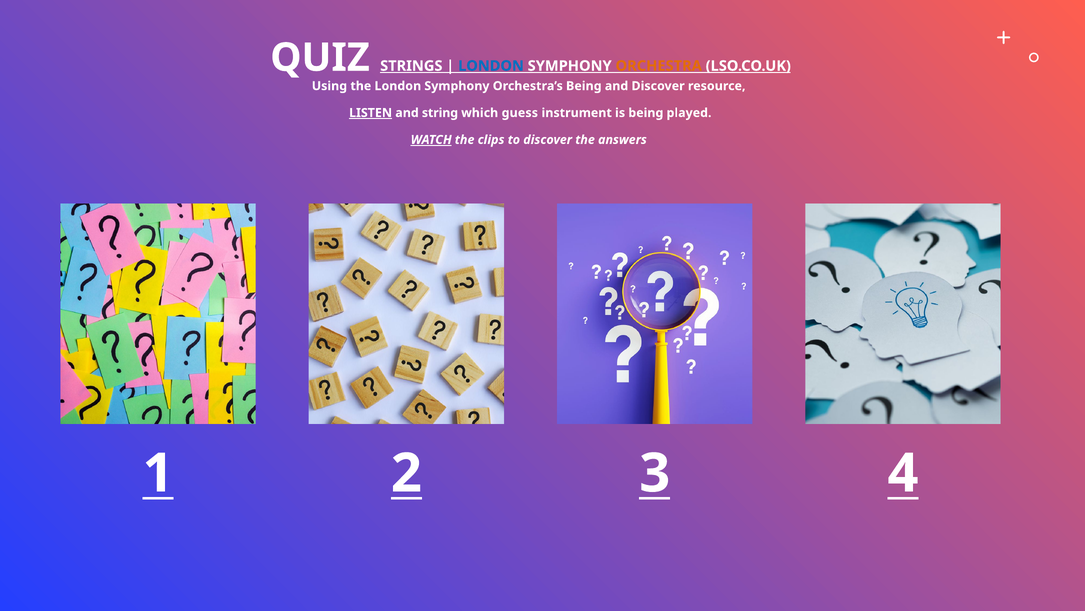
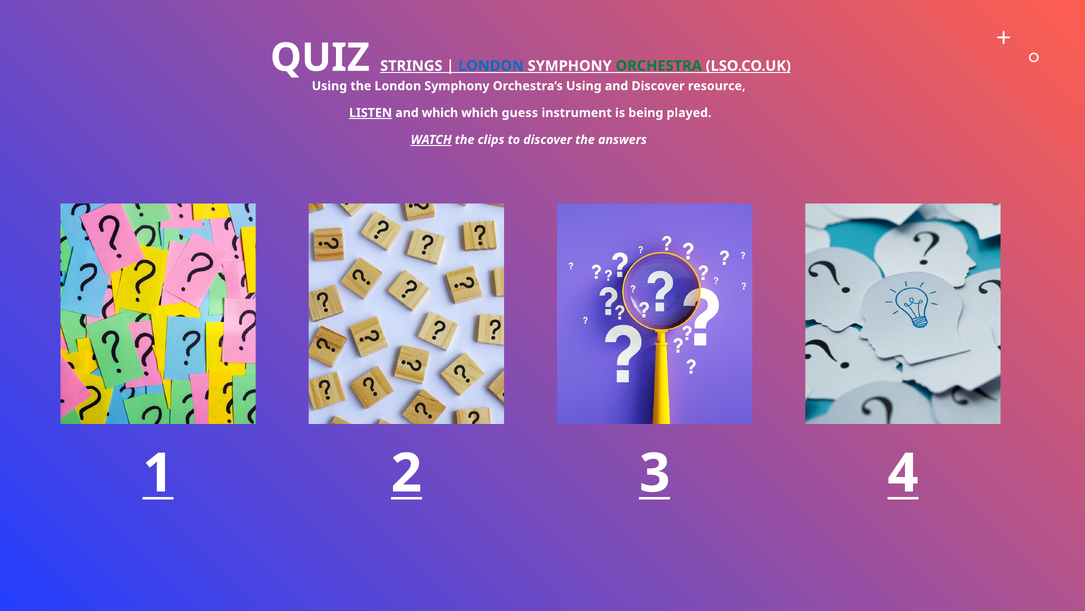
ORCHESTRA colour: orange -> green (659, 66)
Orchestra’s Being: Being -> Using (584, 86)
and string: string -> which (440, 113)
